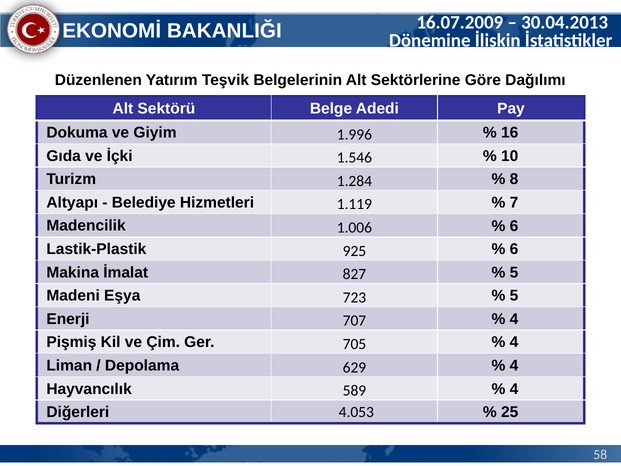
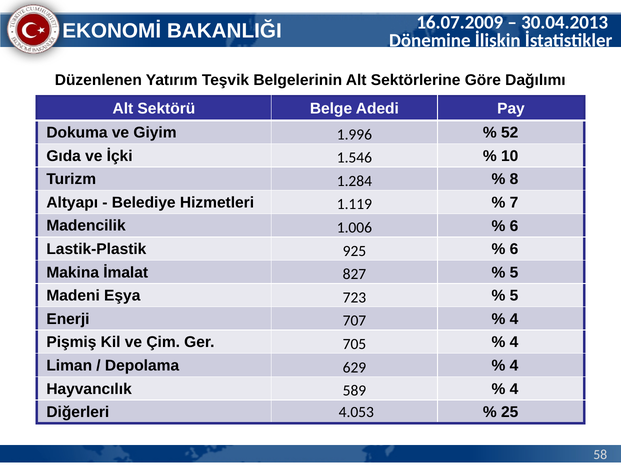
16: 16 -> 52 (510, 133)
